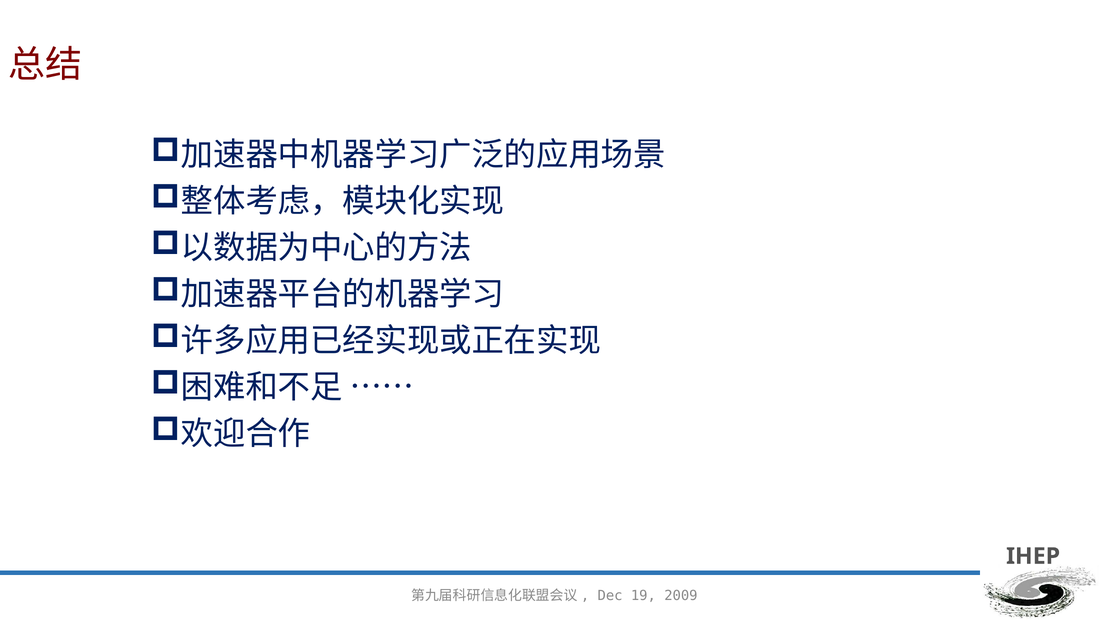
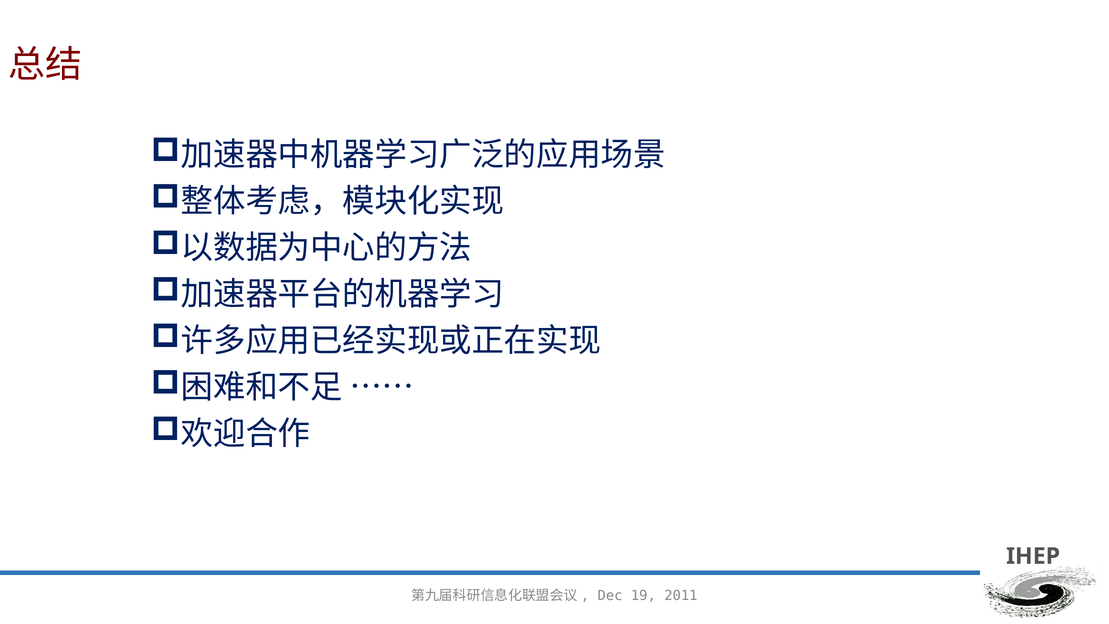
2009: 2009 -> 2011 (681, 596)
